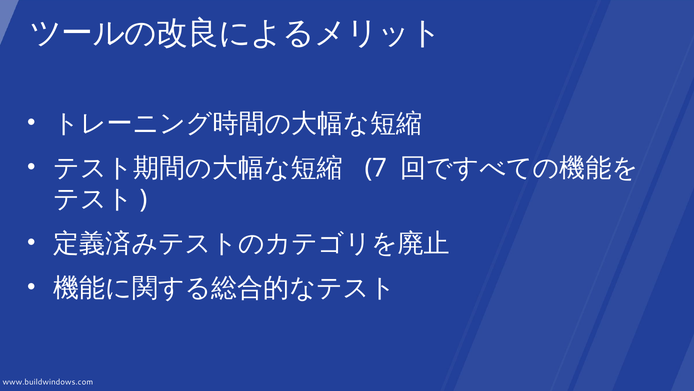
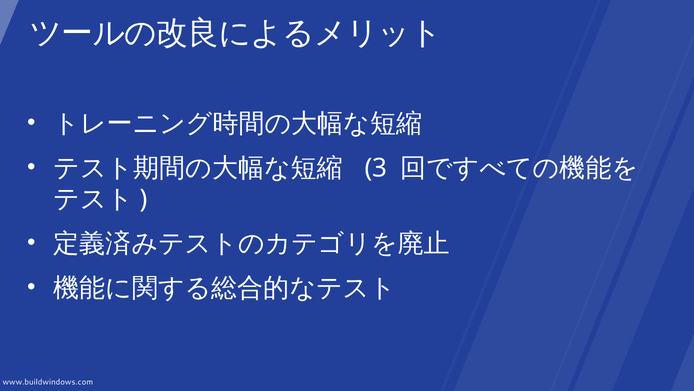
7: 7 -> 3 (376, 168)
